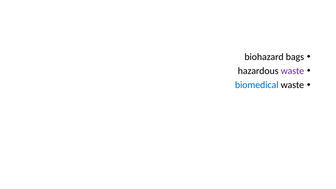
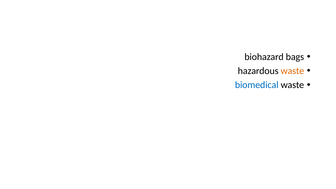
waste colour: purple -> orange (292, 71)
